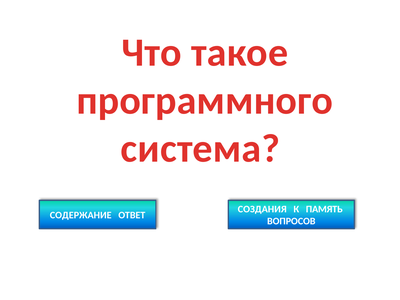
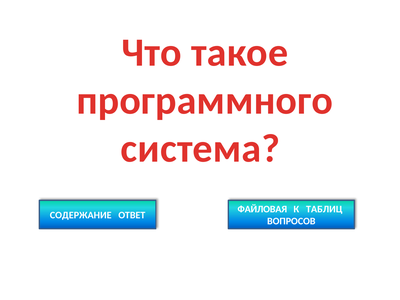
СОЗДАНИЯ: СОЗДАНИЯ -> ФАЙЛОВАЯ (262, 209)
ПАМЯТЬ: ПАМЯТЬ -> ТАБЛИЦ (324, 209)
